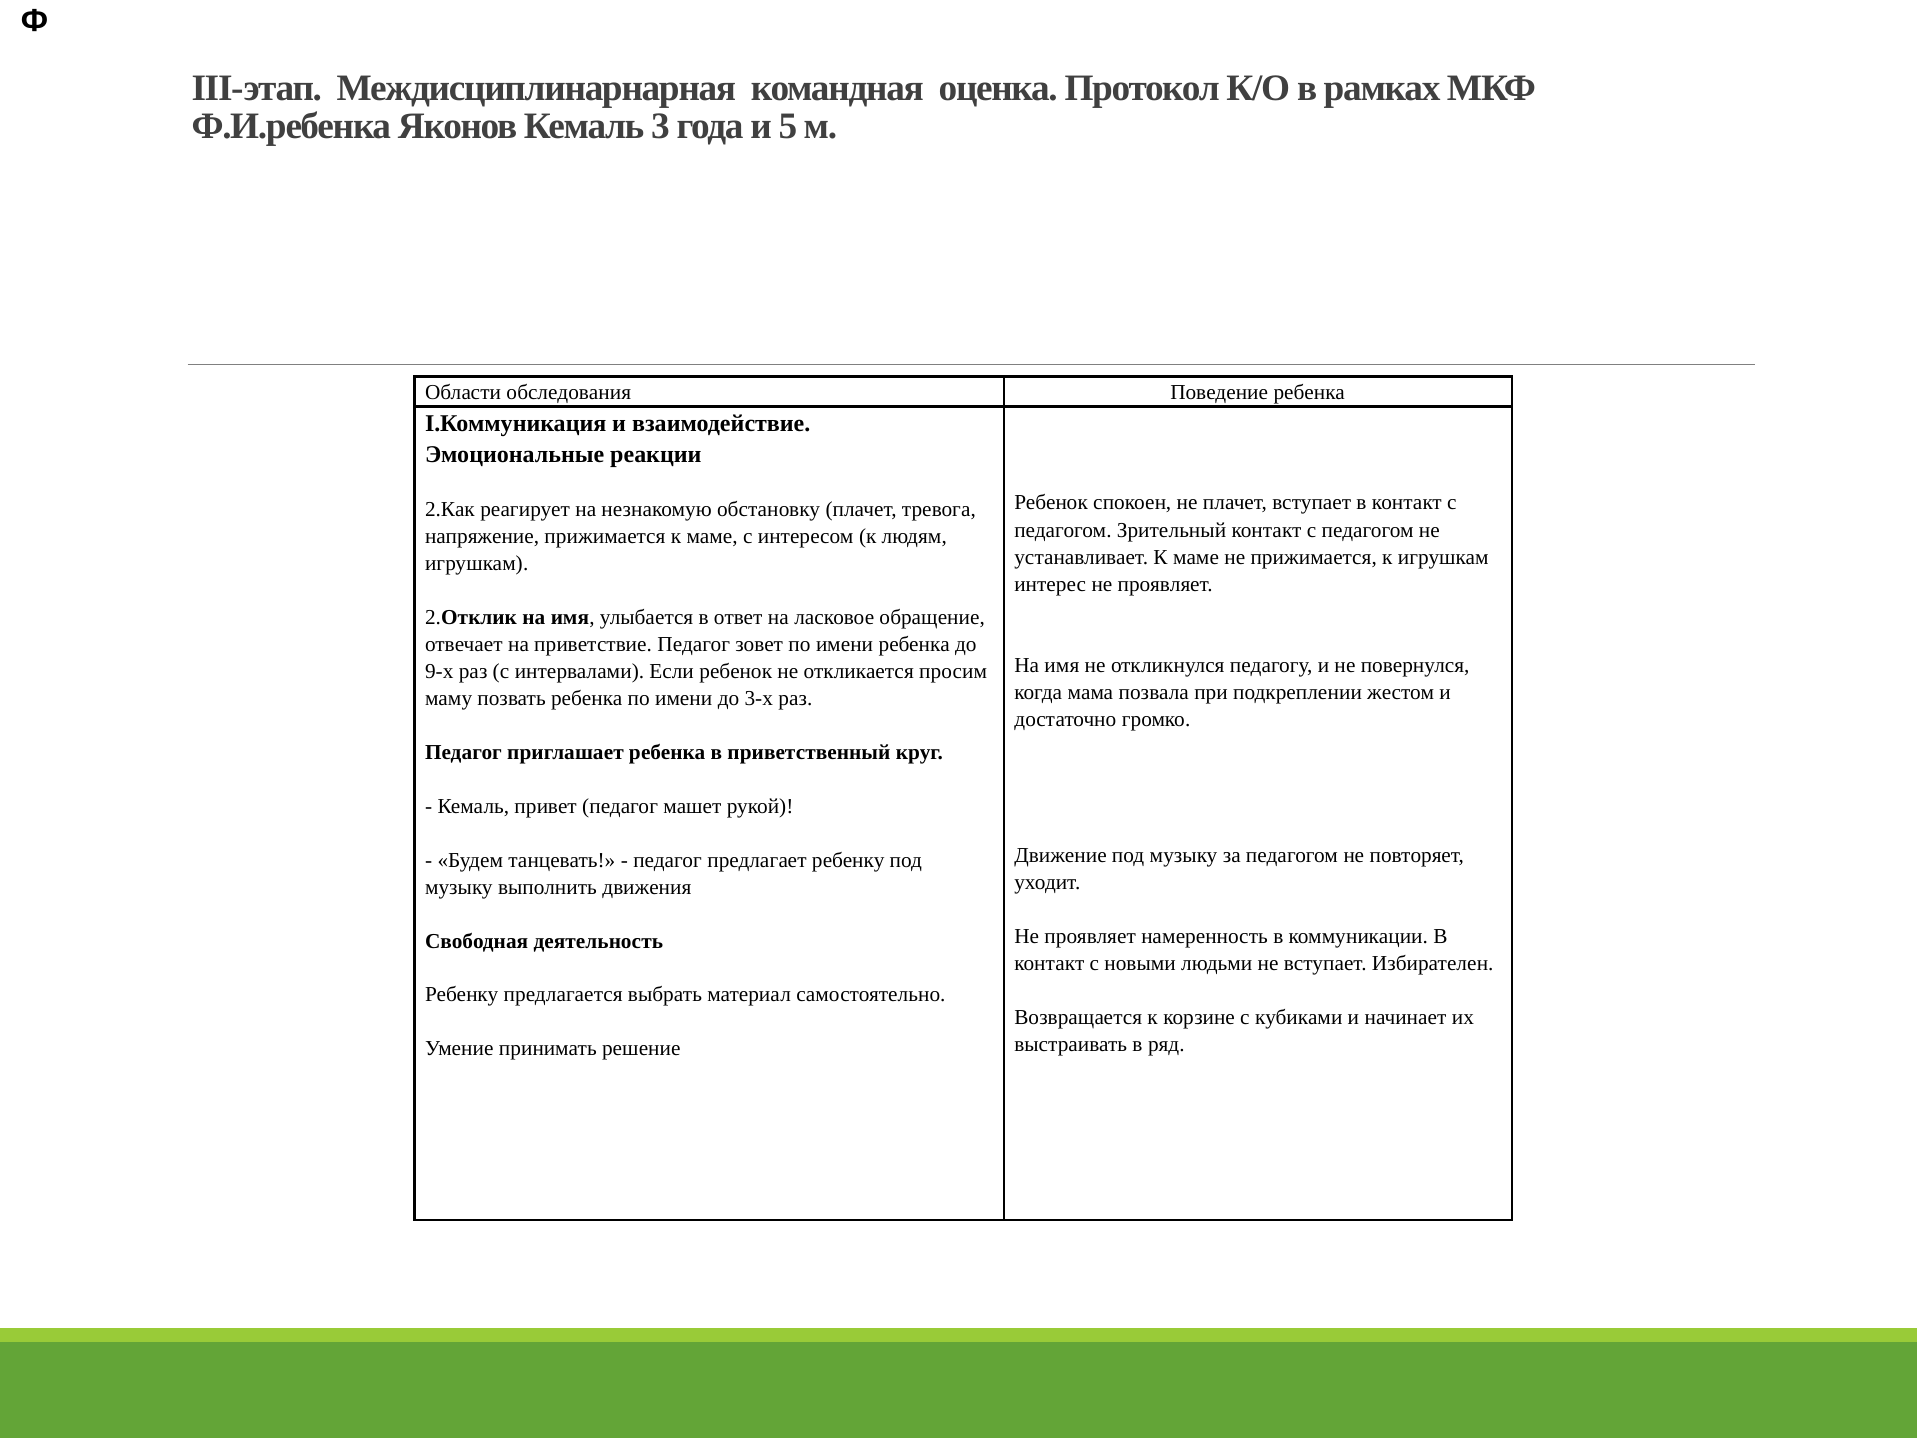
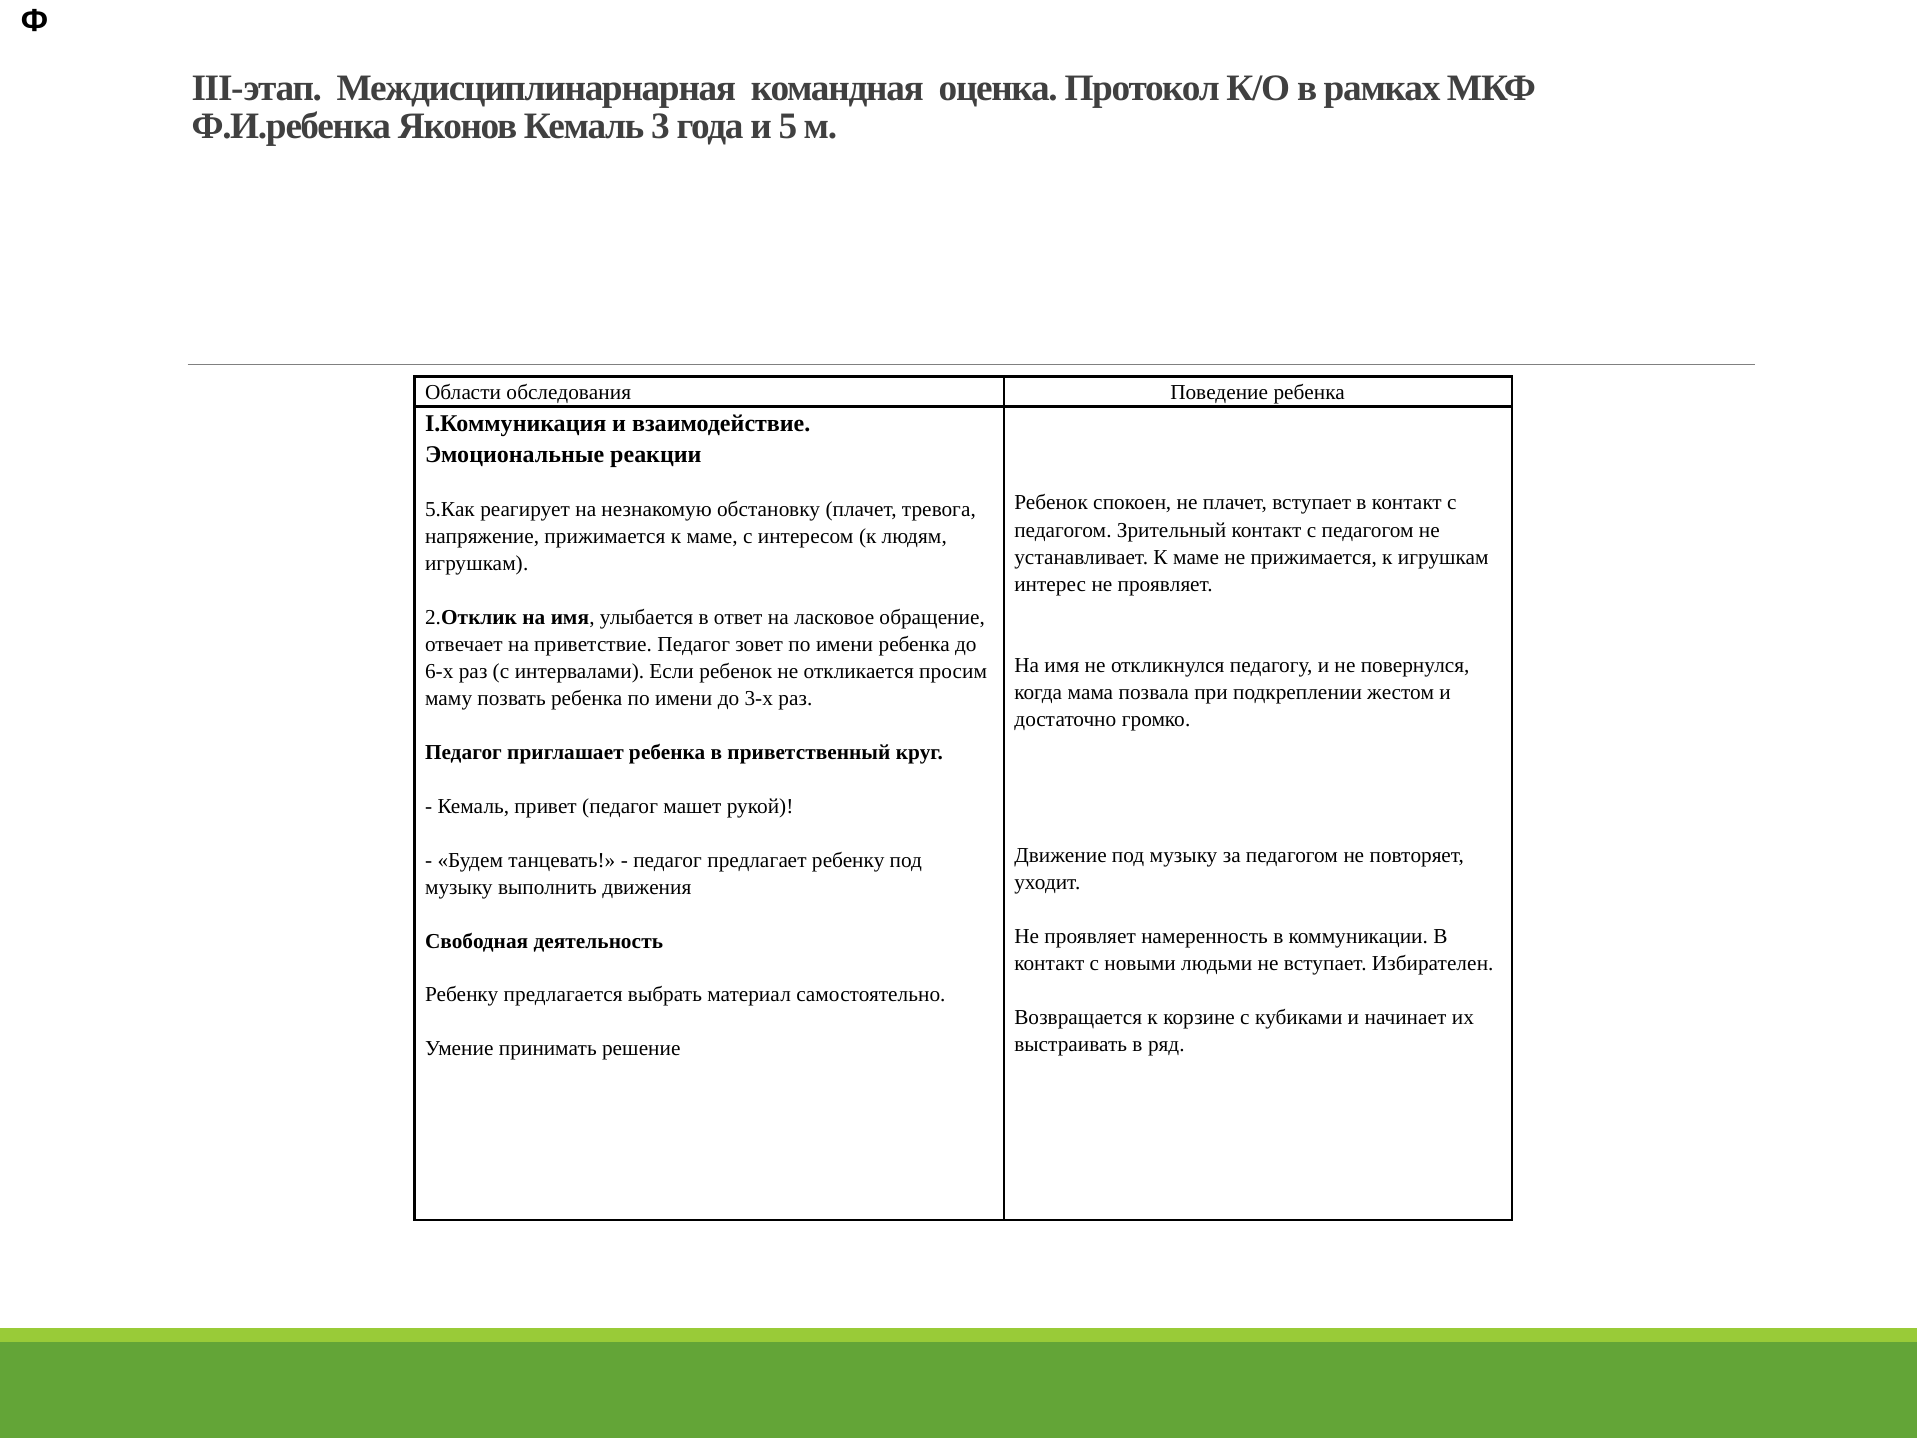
2.Как: 2.Как -> 5.Как (450, 510)
9-х: 9-х -> 6-х (439, 672)
